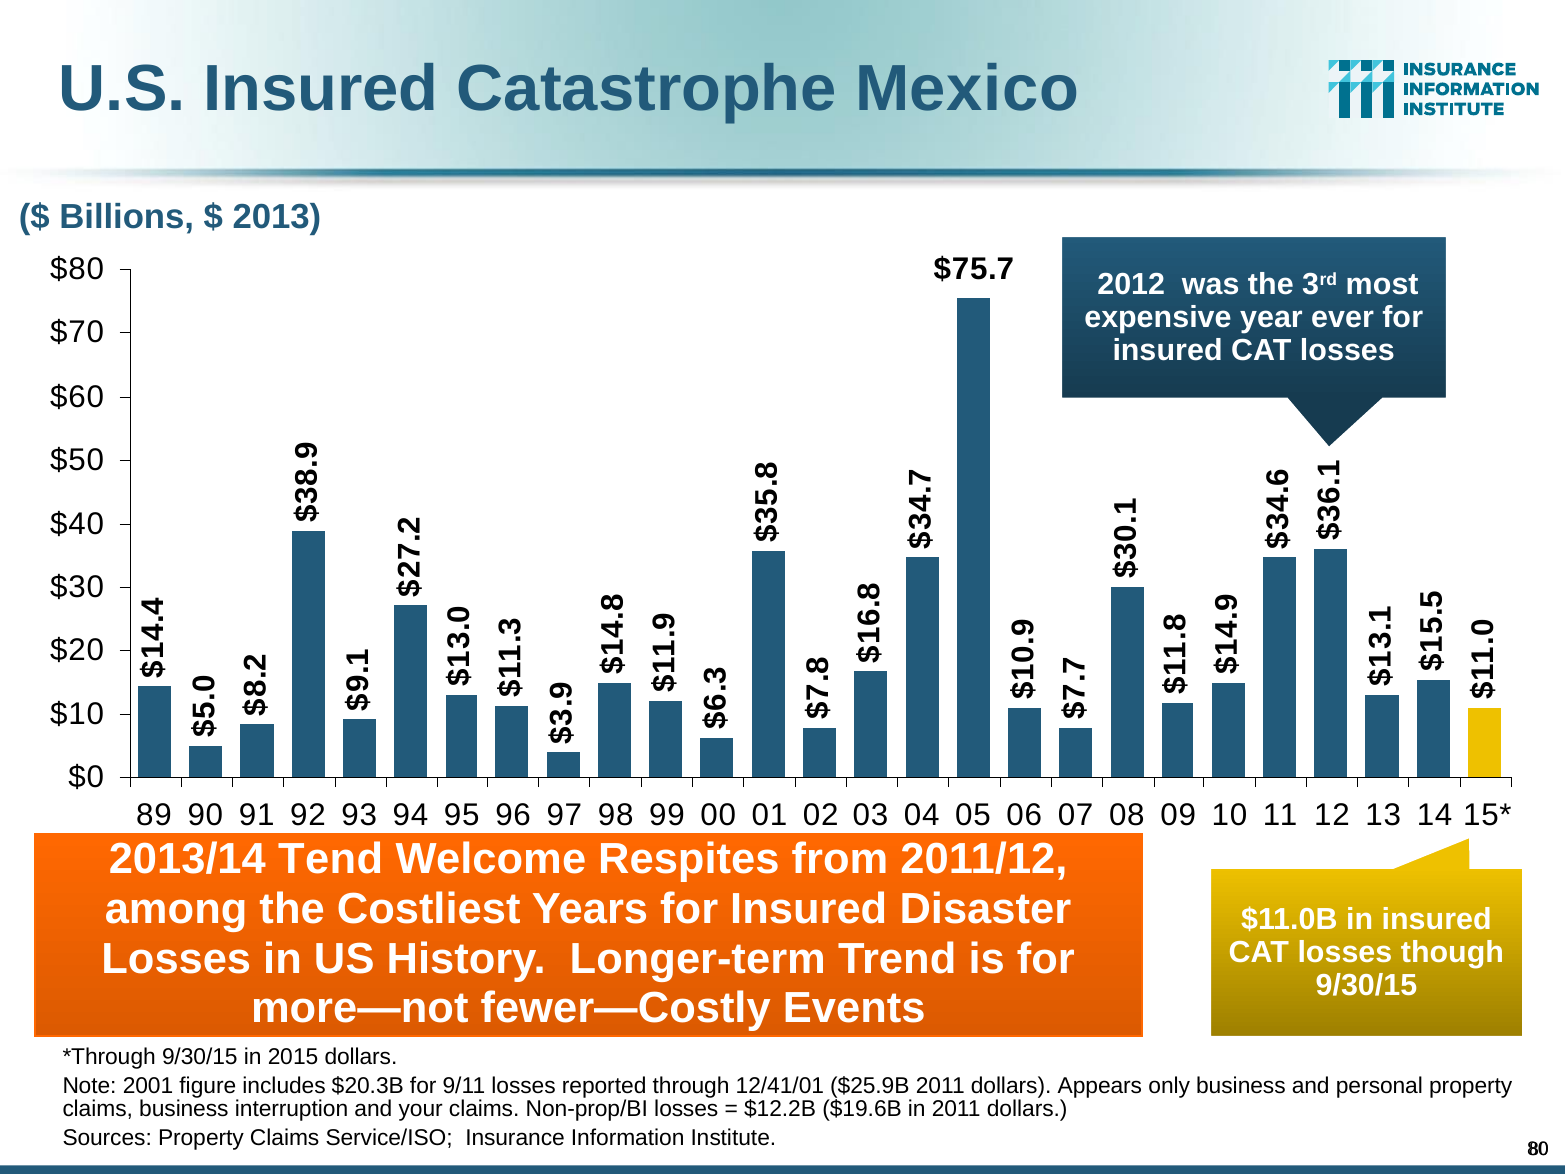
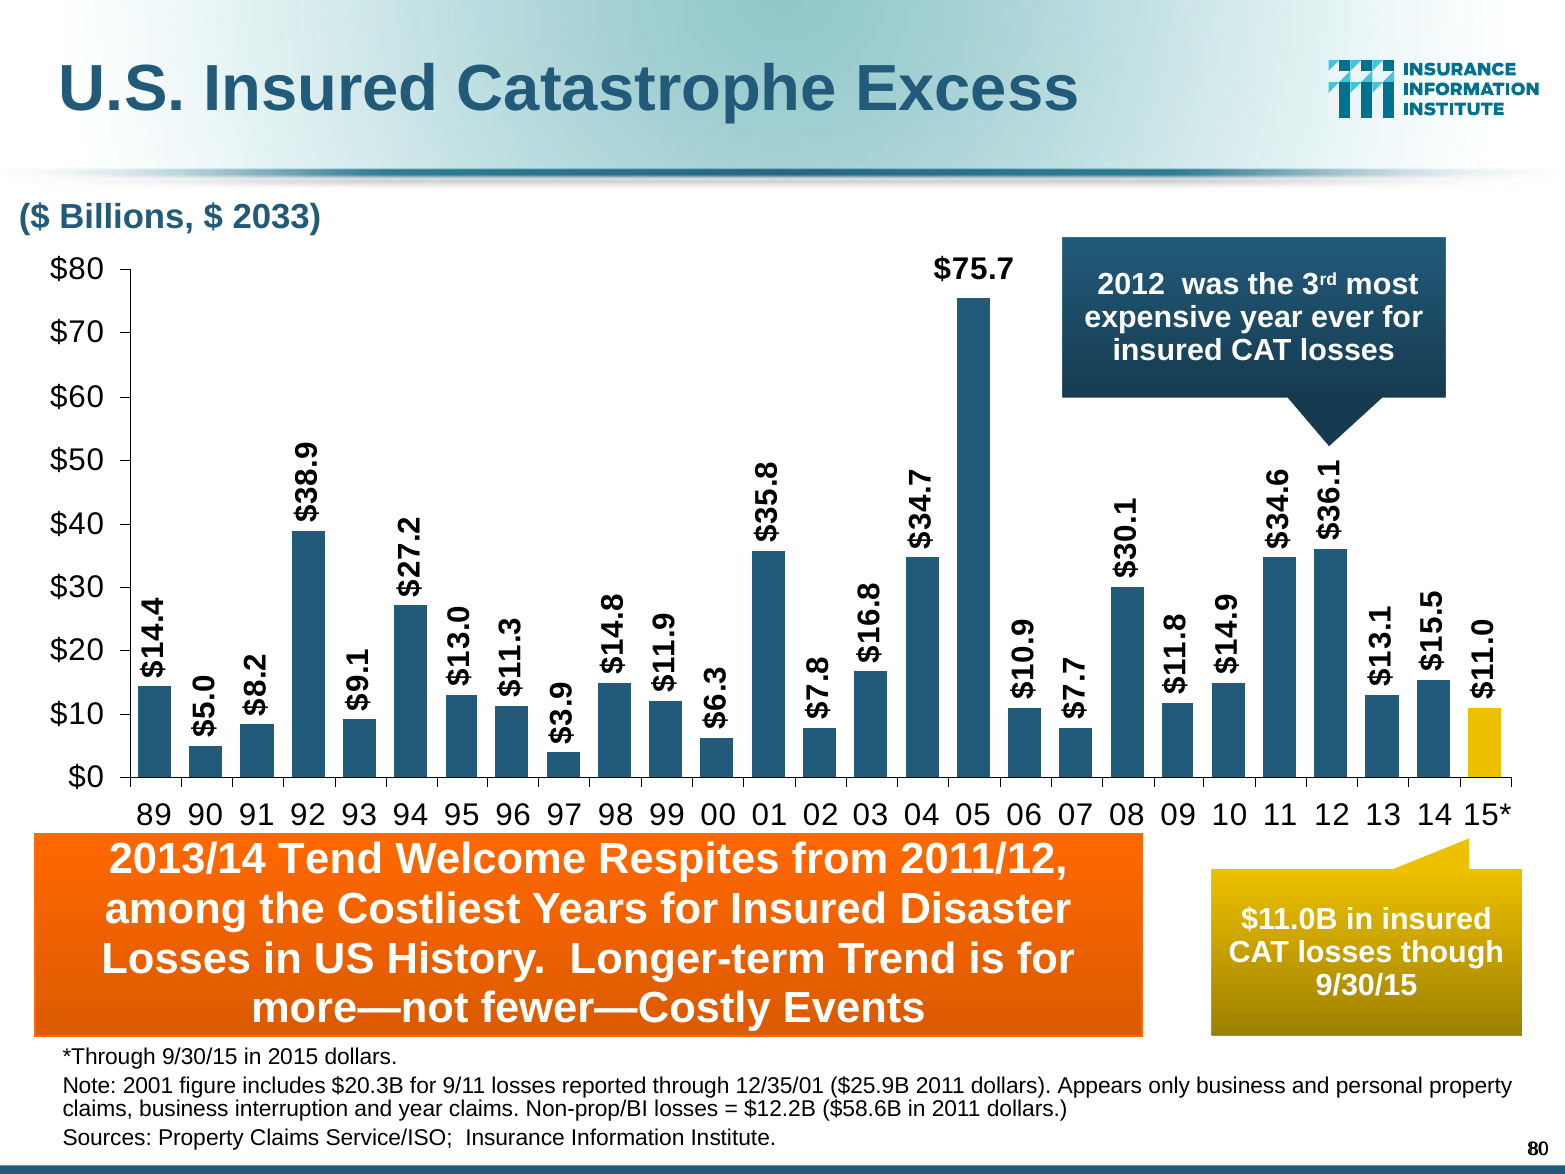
Mexico: Mexico -> Excess (967, 89)
2013: 2013 -> 2033 (277, 217)
12/41/01: 12/41/01 -> 12/35/01 (780, 1086)
and your: your -> year (421, 1109)
$19.6B: $19.6B -> $58.6B (862, 1109)
